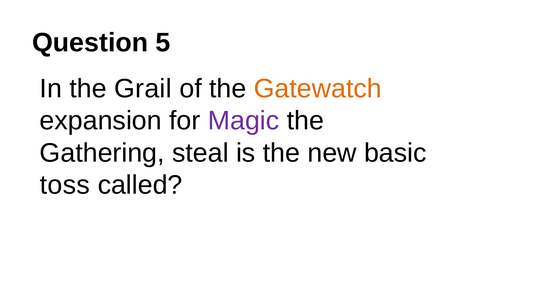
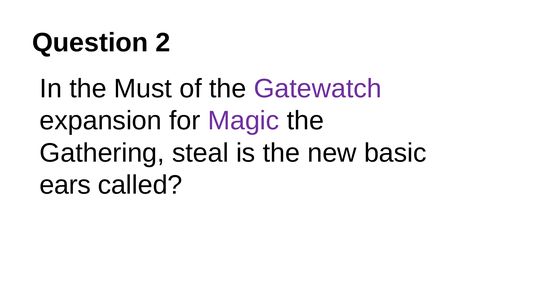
5: 5 -> 2 (163, 43)
Grail: Grail -> Must (143, 89)
Gatewatch colour: orange -> purple (318, 89)
toss: toss -> ears (65, 185)
